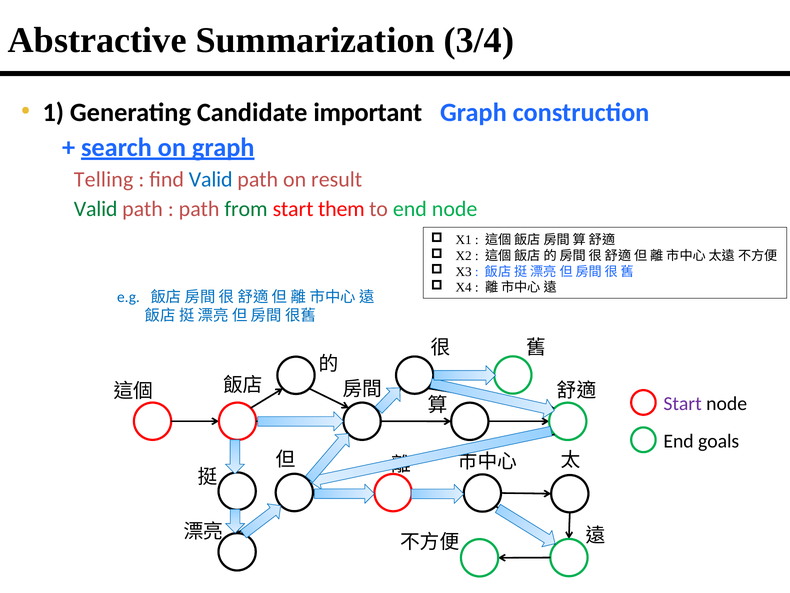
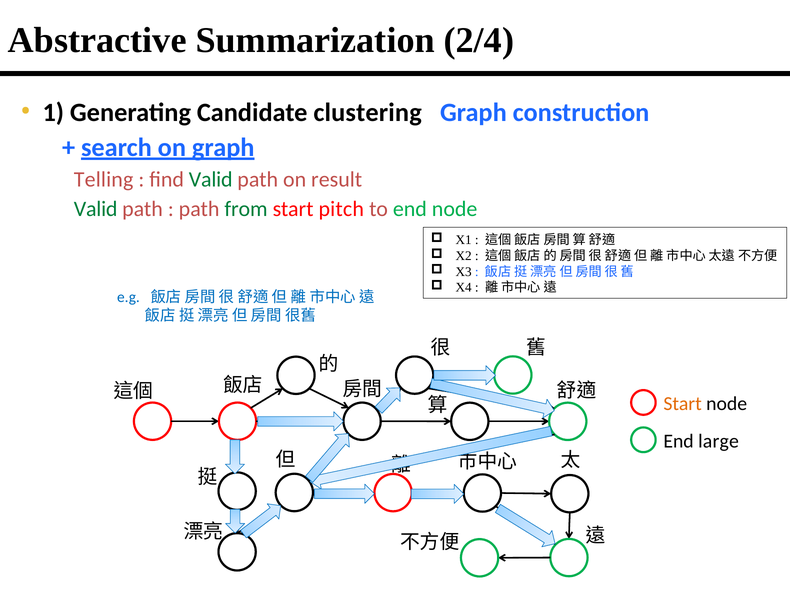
3/4: 3/4 -> 2/4 (479, 40)
important: important -> clustering (368, 113)
Valid colour: blue -> green (211, 179)
them: them -> pitch (341, 209)
Start colour: purple -> orange (683, 403)
goals: goals -> large (719, 441)
